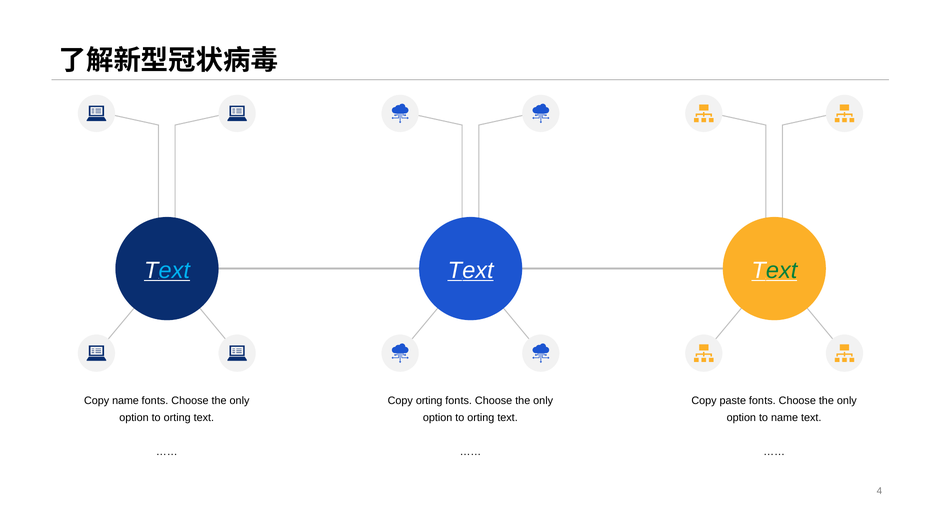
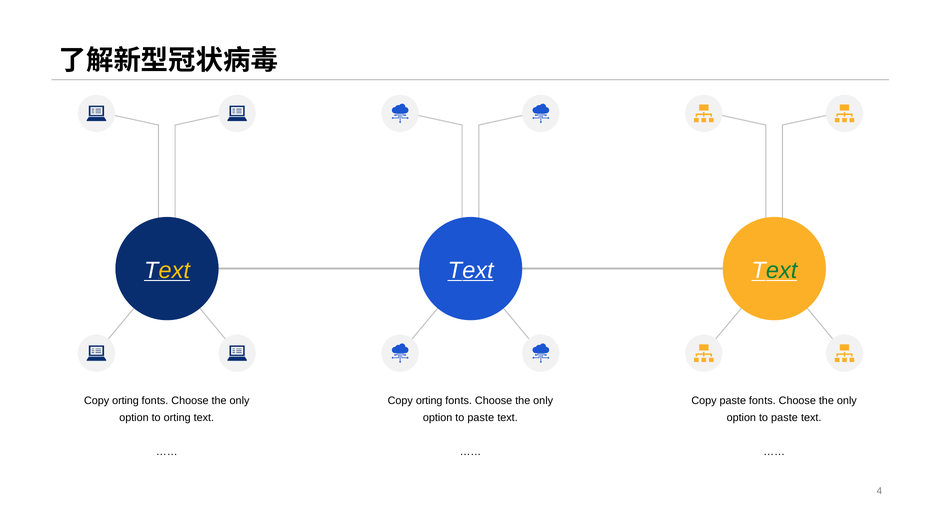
ext colour: light blue -> yellow (174, 270)
name: name -> orting (126, 400)
orting: orting -> paste (481, 417)
name: name -> paste (784, 417)
